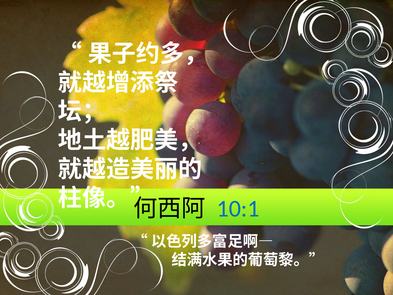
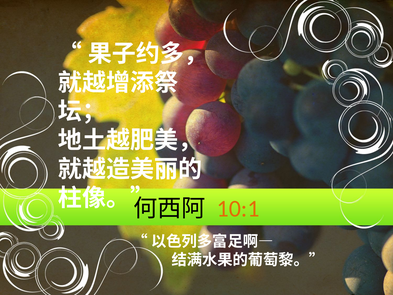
10:1 colour: blue -> orange (238, 208)
